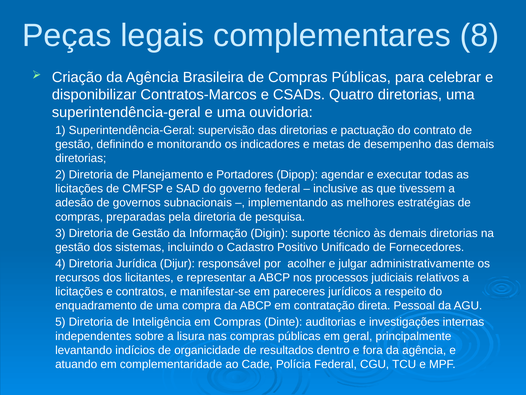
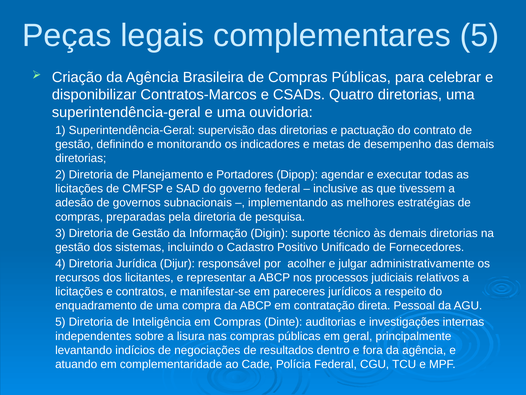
complementares 8: 8 -> 5 (479, 36)
organicidade: organicidade -> negociações (207, 350)
